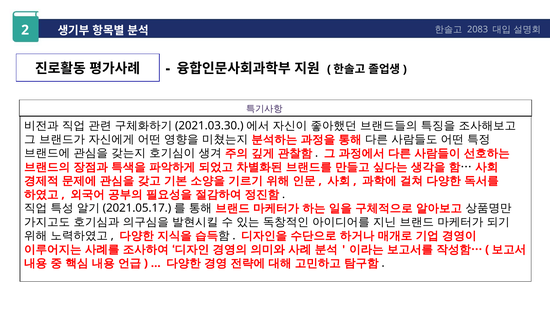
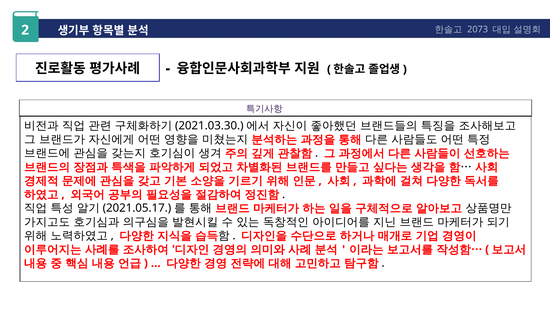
2083: 2083 -> 2073 (478, 29)
